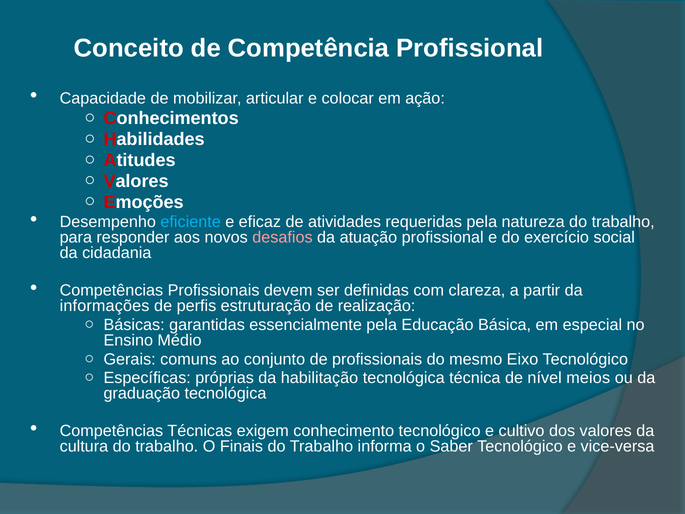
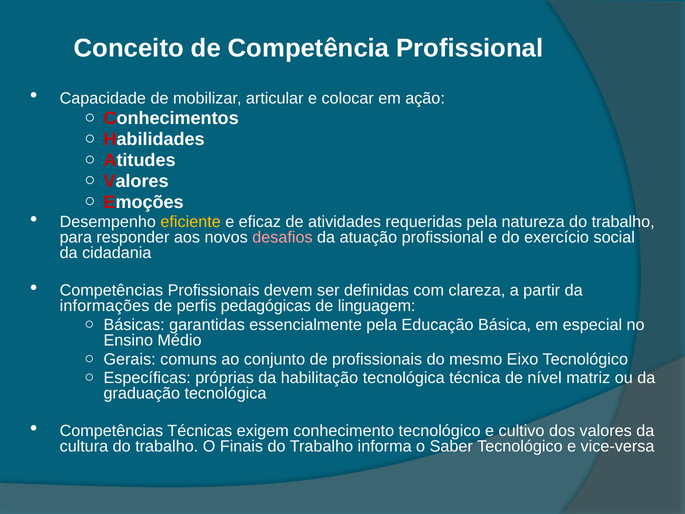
eficiente colour: light blue -> yellow (191, 222)
estruturação: estruturação -> pedagógicas (266, 306)
realização: realização -> linguagem (377, 306)
meios: meios -> matriz (588, 378)
